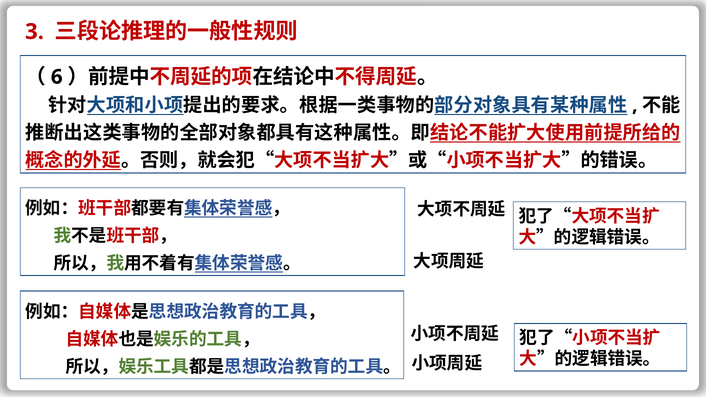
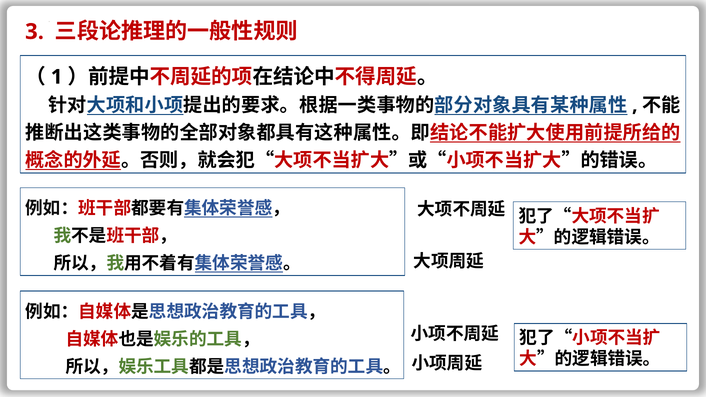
6: 6 -> 1 (57, 77)
